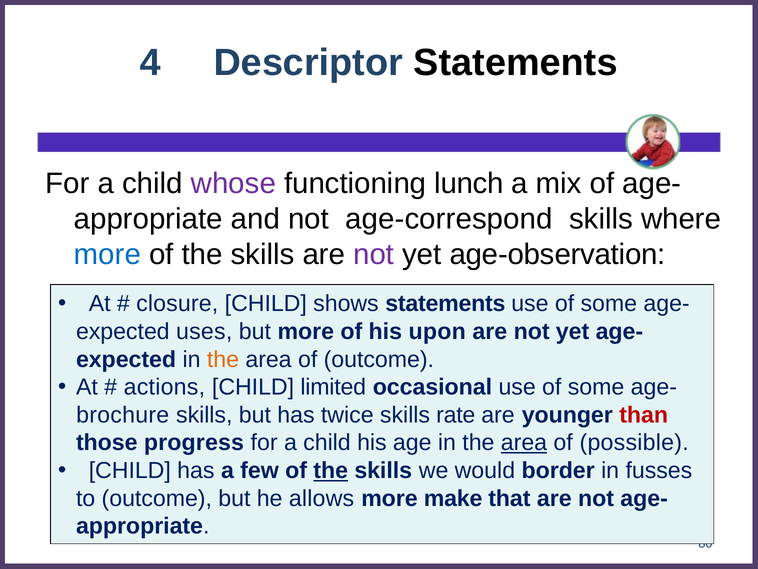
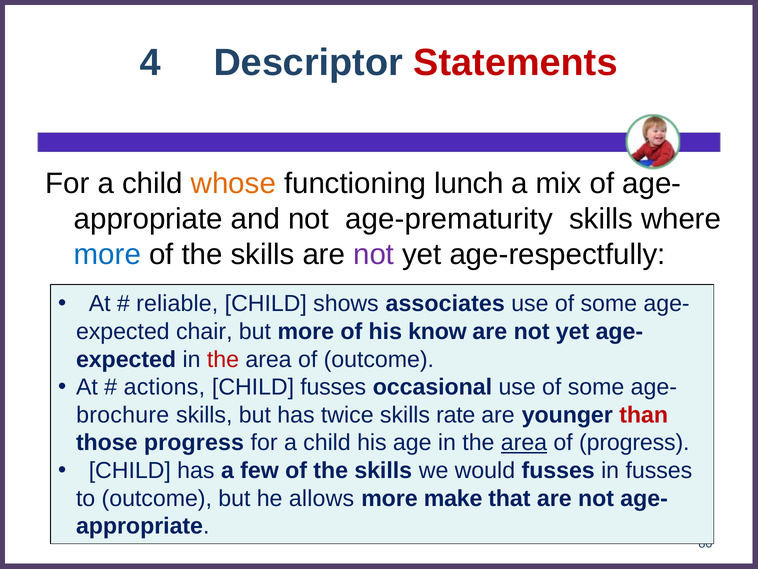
Statements colour: black -> red (516, 63)
whose colour: purple -> orange (233, 184)
age-correspond: age-correspond -> age-prematurity (449, 219)
age-observation: age-observation -> age-respectfully (558, 254)
closure: closure -> reliable (177, 304)
shows statements: statements -> associates (445, 304)
uses: uses -> chair (204, 331)
upon: upon -> know (437, 331)
the colour: orange -> red (223, 359)
CHILD limited: limited -> fusses (333, 387)
of possible: possible -> progress (634, 442)
the underline: present -> none (331, 470)
would border: border -> fusses (558, 470)
